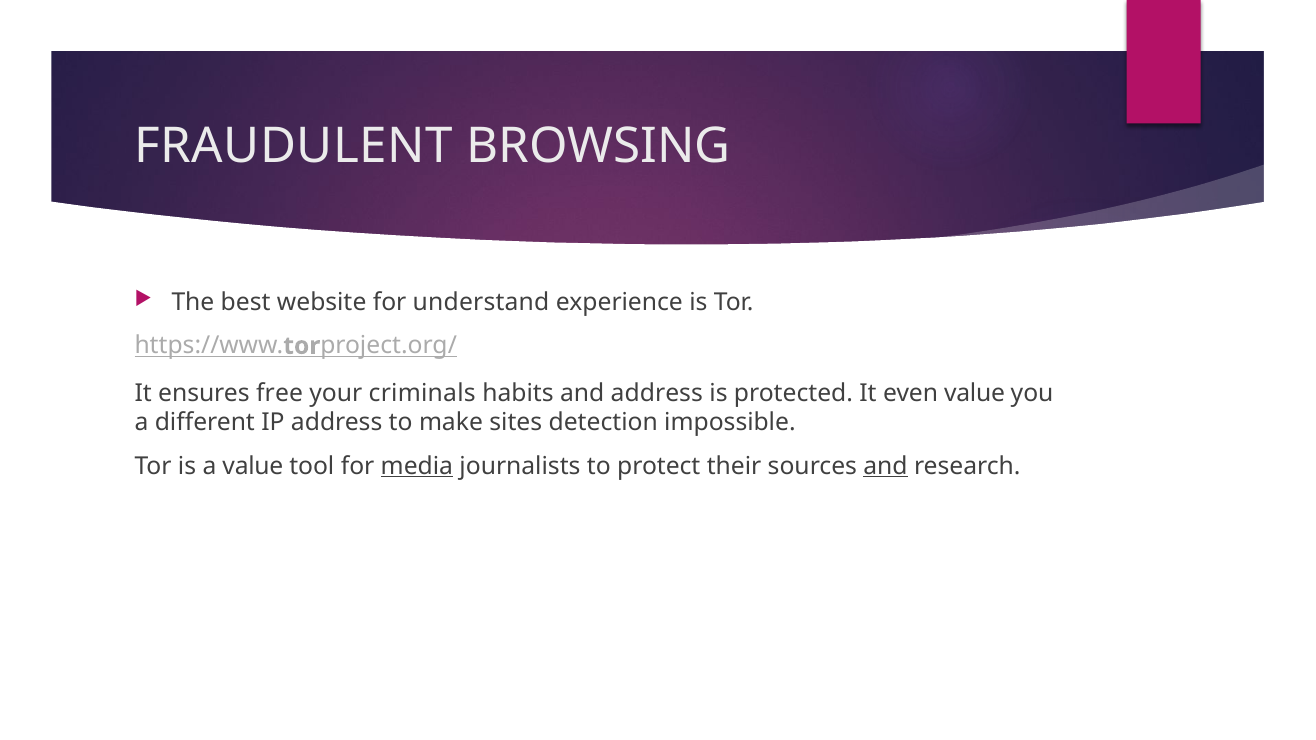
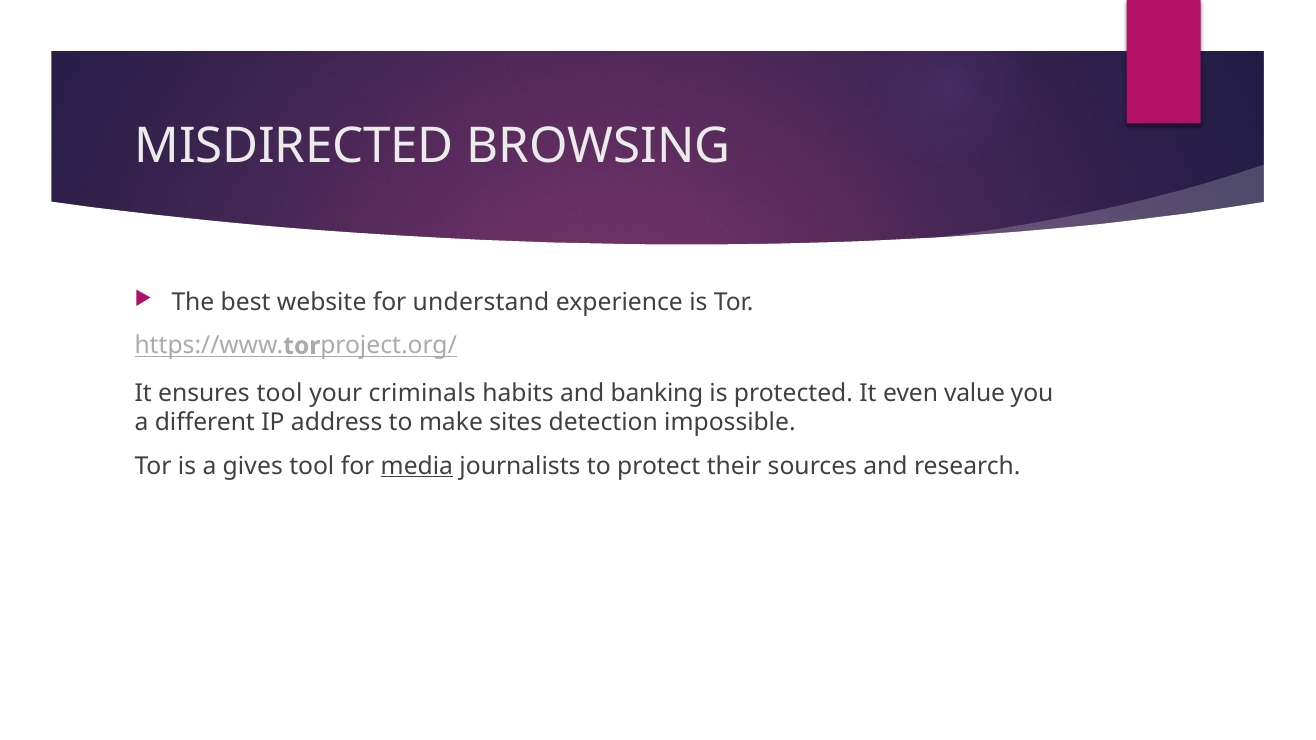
FRAUDULENT: FRAUDULENT -> MISDIRECTED (294, 147)
ensures free: free -> tool (279, 393)
and address: address -> banking (657, 393)
a value: value -> gives (253, 466)
and underline: present -> none (885, 466)
